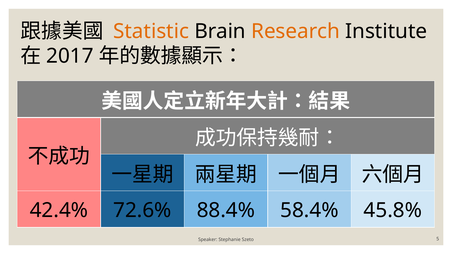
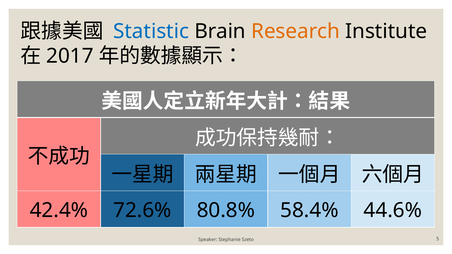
Statistic colour: orange -> blue (151, 31)
88.4%: 88.4% -> 80.8% (226, 210)
45.8%: 45.8% -> 44.6% (393, 210)
